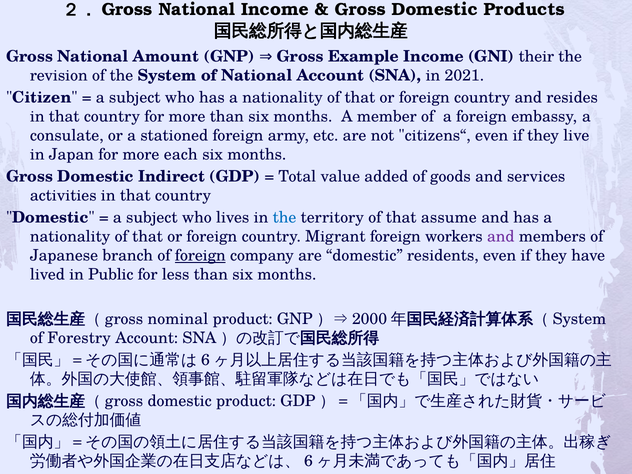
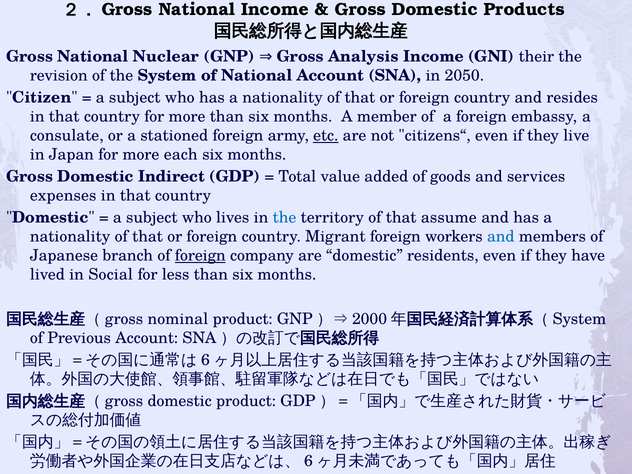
Amount: Amount -> Nuclear (166, 57)
Example: Example -> Analysis (363, 57)
2021: 2021 -> 2050 (464, 76)
etc underline: none -> present (326, 136)
activities: activities -> expenses (63, 196)
and colour: purple -> blue (501, 237)
Public: Public -> Social (111, 275)
Forestry: Forestry -> Previous (79, 338)
